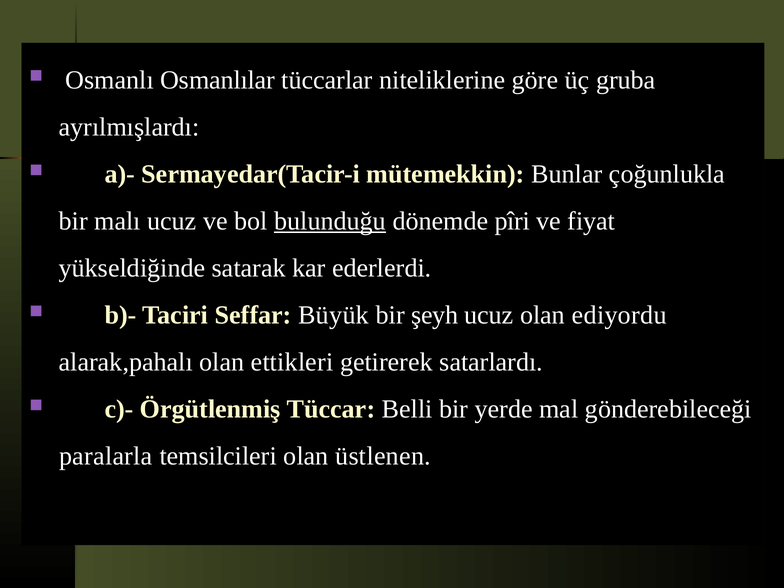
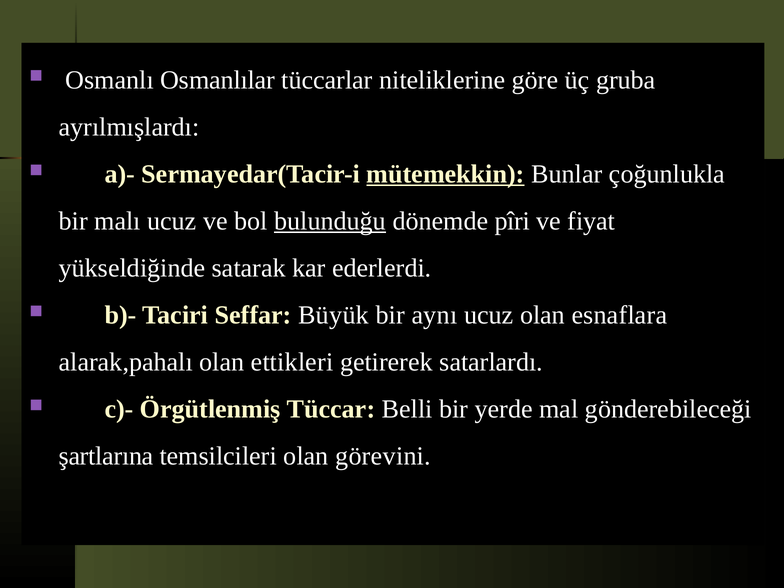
mütemekkin underline: none -> present (446, 174)
şeyh: şeyh -> aynı (434, 315)
ediyordu: ediyordu -> esnaflara (619, 315)
paralarla: paralarla -> şartlarına (106, 456)
üstlenen: üstlenen -> görevini (383, 456)
